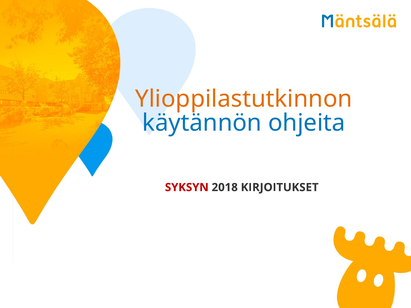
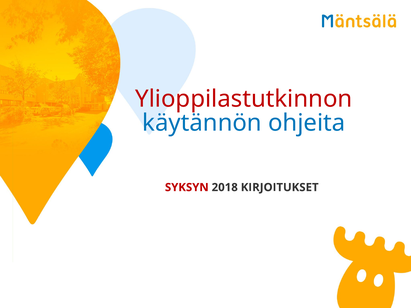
Ylioppilastutkinnon colour: orange -> red (244, 99)
